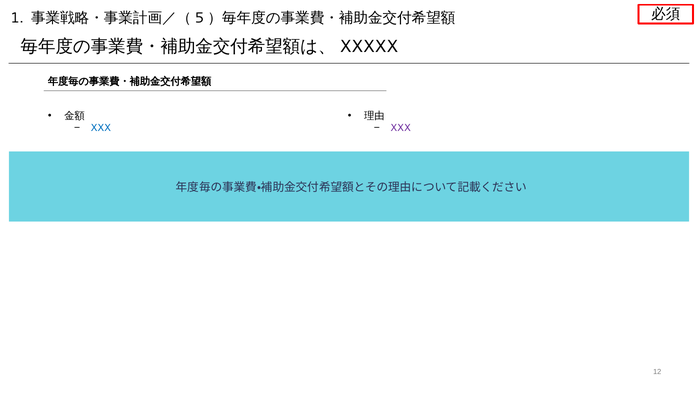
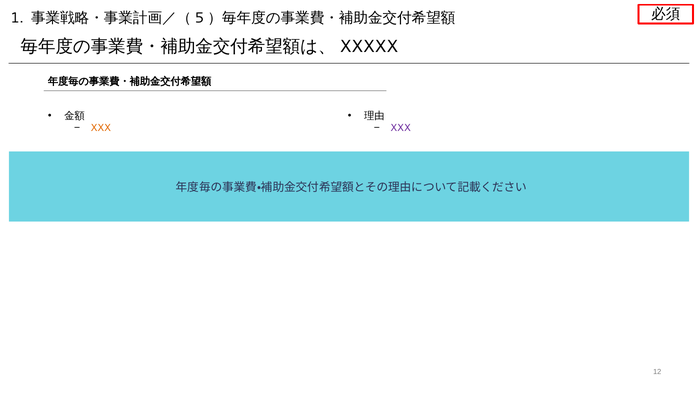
XXX colour: blue -> orange (101, 128)
